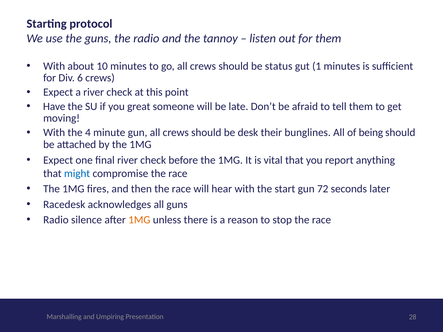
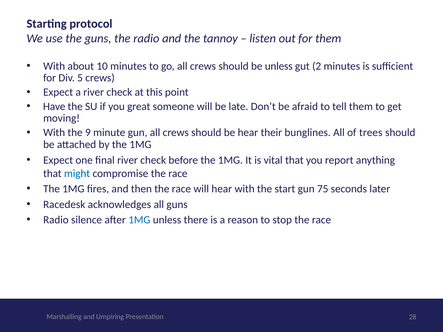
be status: status -> unless (279, 66)
1: 1 -> 2 (317, 66)
6: 6 -> 5 (80, 78)
4: 4 -> 9 (88, 133)
be desk: desk -> hear (248, 133)
being: being -> trees (371, 133)
72: 72 -> 75 (323, 189)
1MG colour: orange -> blue (139, 220)
